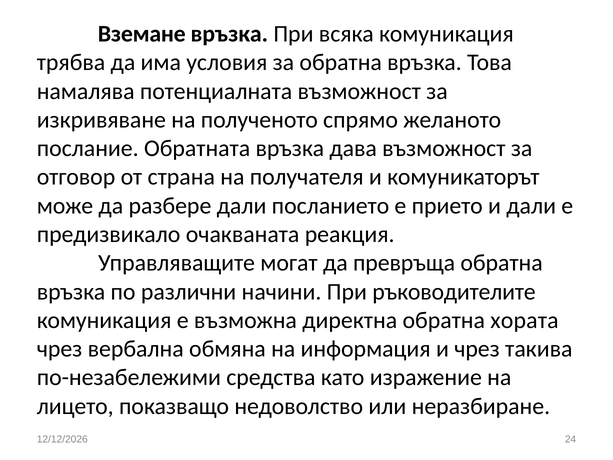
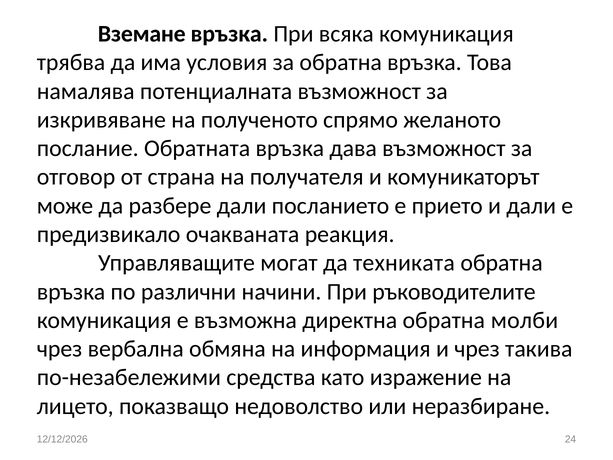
превръща: превръща -> техниката (404, 263)
хората: хората -> молби (524, 320)
